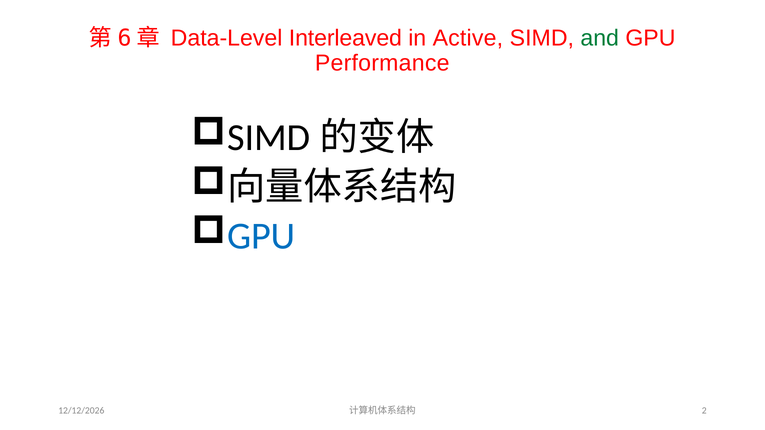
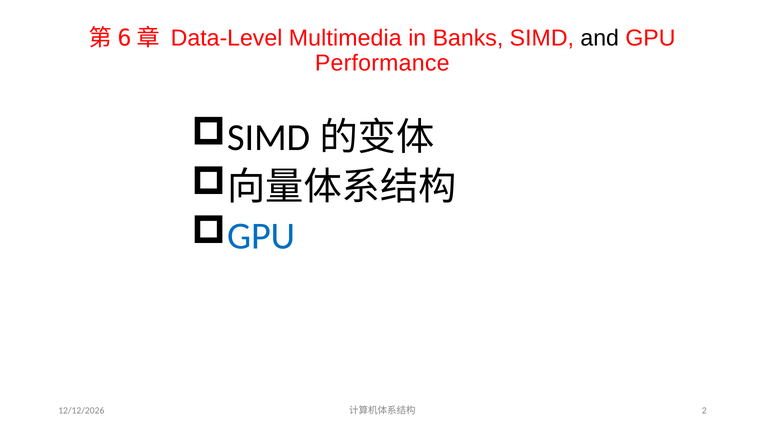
Interleaved: Interleaved -> Multimedia (345, 38)
Active: Active -> Banks (468, 38)
and colour: green -> black (600, 38)
